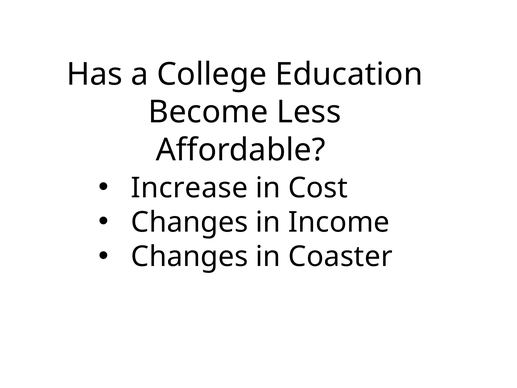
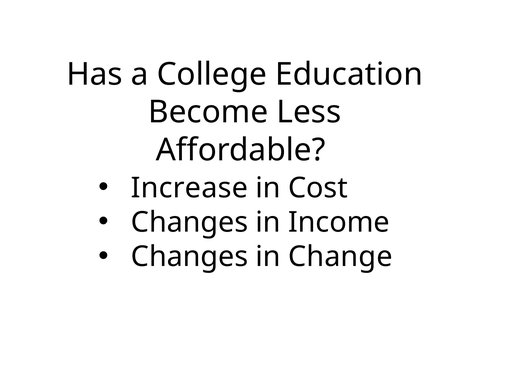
Coaster: Coaster -> Change (340, 257)
